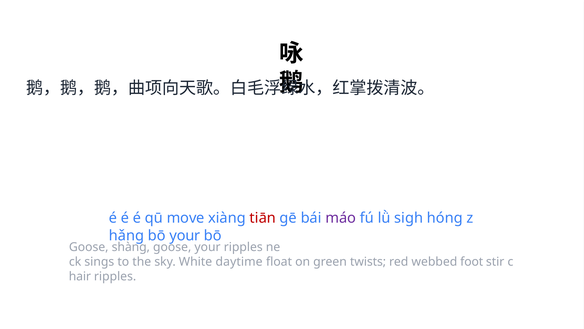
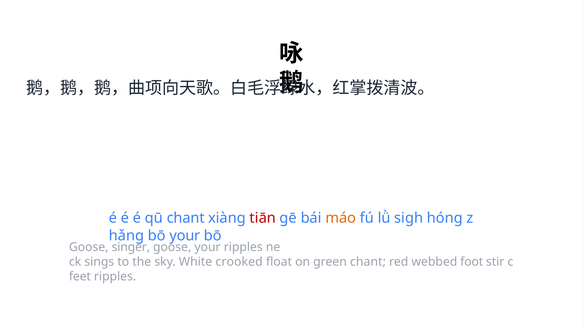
qū move: move -> chant (186, 218)
máo colour: purple -> orange (341, 218)
shàng: shàng -> singer (131, 247)
daytime: daytime -> crooked (239, 261)
green twists: twists -> chant (368, 261)
hair: hair -> feet (80, 276)
